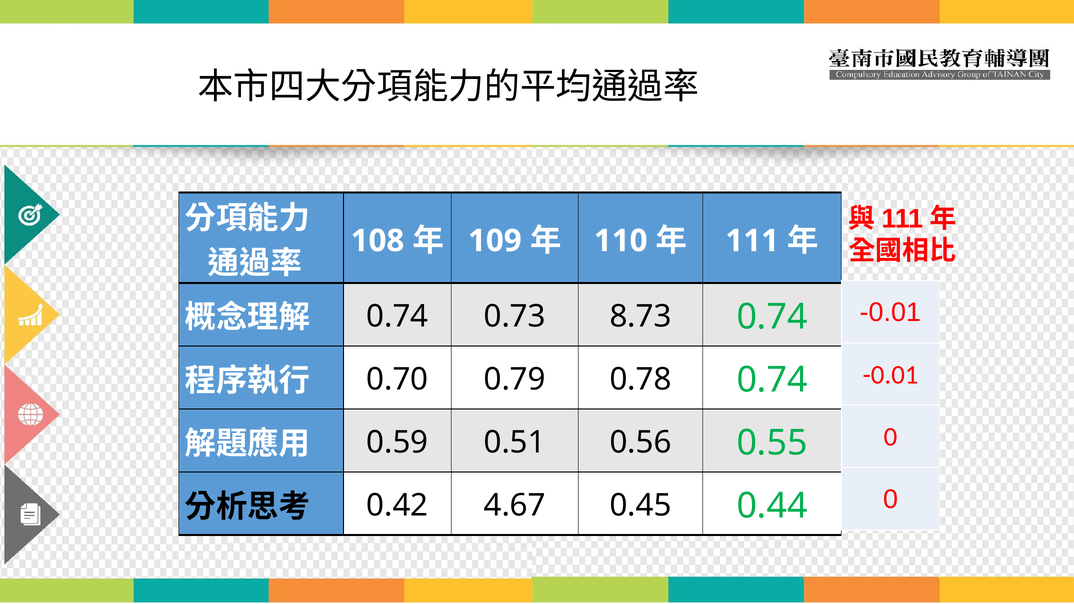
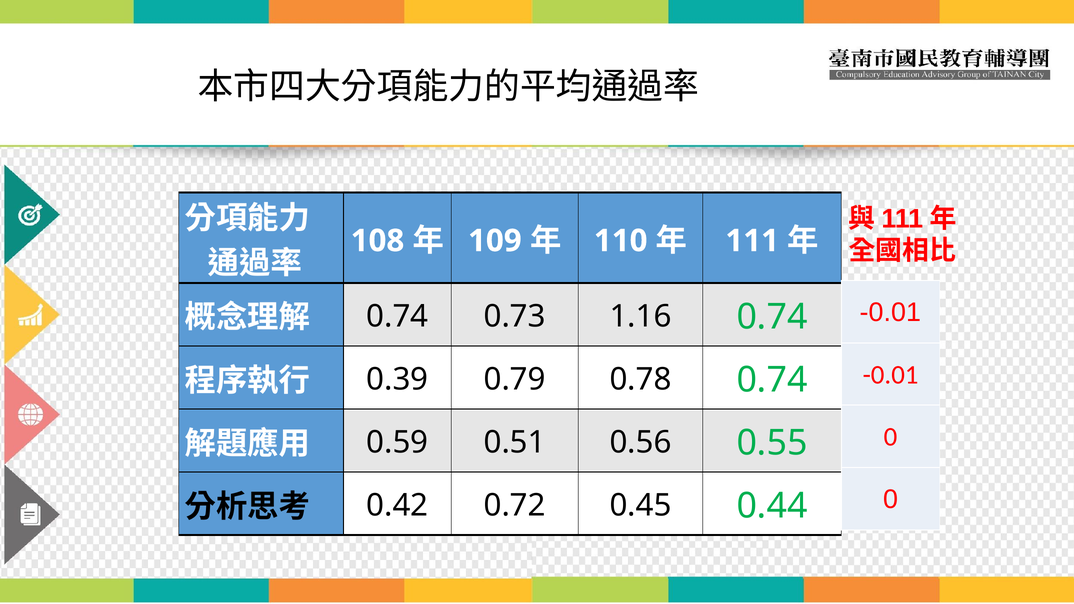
8.73: 8.73 -> 1.16 (641, 316)
0.70: 0.70 -> 0.39 (397, 379)
4.67: 4.67 -> 0.72 (515, 505)
